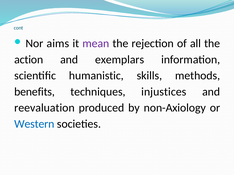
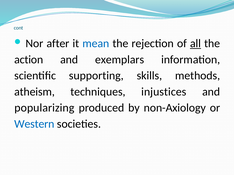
aims: aims -> after (58, 44)
mean colour: purple -> blue (96, 44)
all underline: none -> present (195, 44)
humanistic: humanistic -> supporting (96, 76)
benefits: benefits -> atheism (35, 92)
reevaluation: reevaluation -> popularizing (44, 108)
